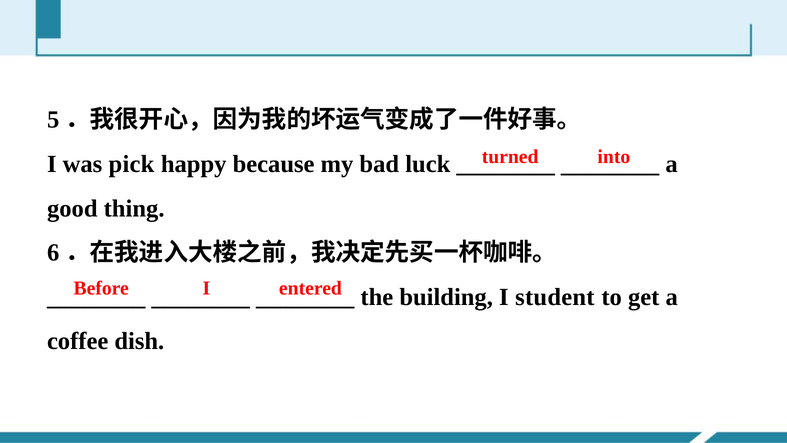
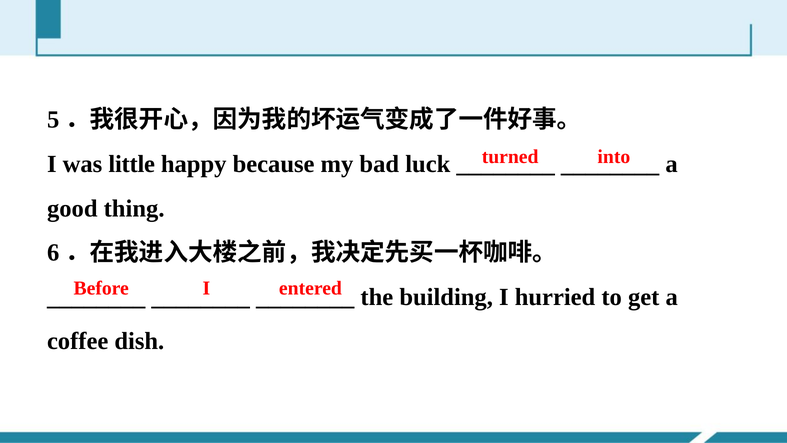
pick: pick -> little (132, 164)
student: student -> hurried (555, 297)
